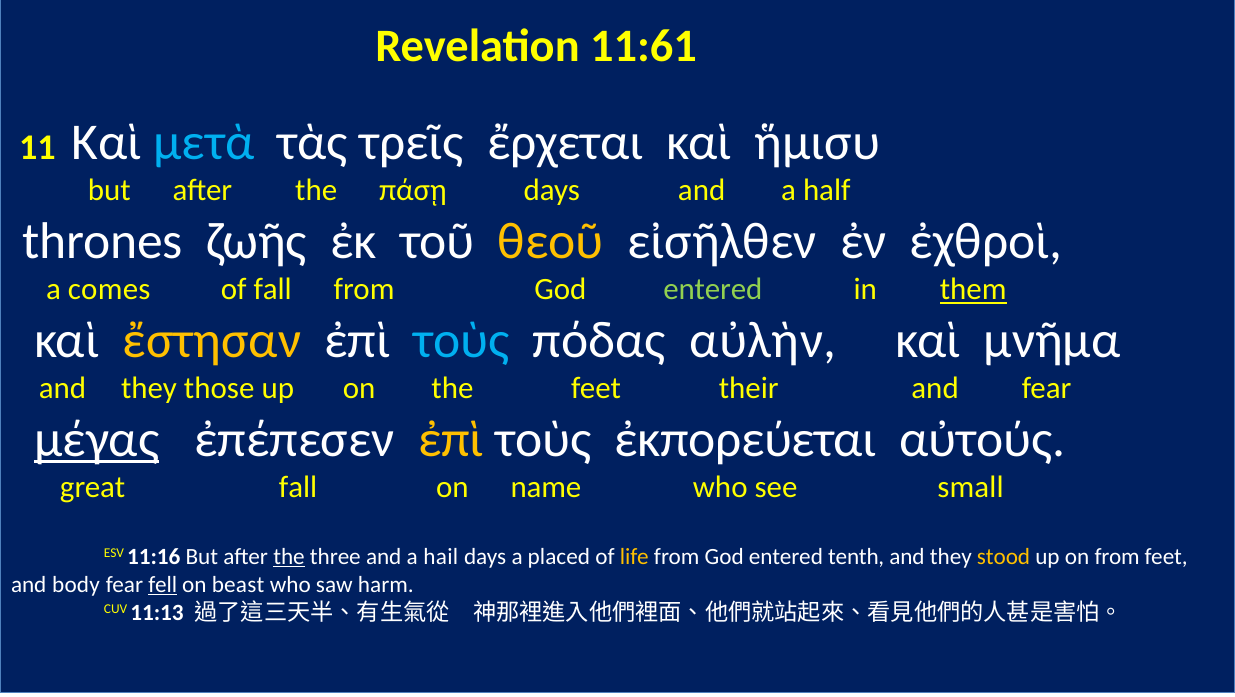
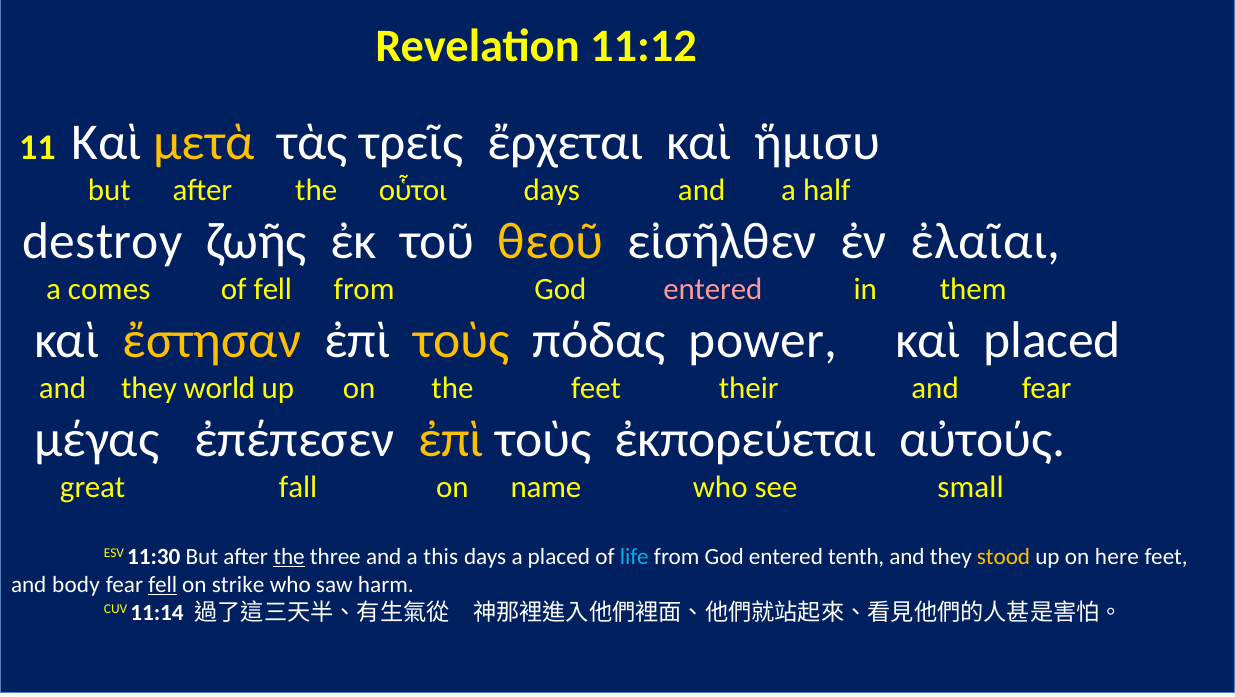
11:61: 11:61 -> 11:12 (643, 46)
μετὰ colour: light blue -> yellow (204, 142)
πάσῃ: πάσῃ -> οὗτοι (413, 190)
thrones: thrones -> destroy (103, 241)
ἐχθροὶ: ἐχθροὶ -> ἐλαῖαι (986, 241)
of fall: fall -> fell (273, 289)
entered colour: light green -> pink (713, 289)
them underline: present -> none (973, 289)
τοὺς colour: light blue -> yellow (462, 340)
αὐλὴν: αὐλὴν -> power (763, 340)
καὶ μνῆμα: μνῆμα -> placed (1052, 340)
those: those -> world (219, 388)
μέγας underline: present -> none (97, 439)
11:16: 11:16 -> 11:30 (154, 556)
hail: hail -> this (441, 556)
life colour: yellow -> light blue (634, 556)
on from: from -> here (1117, 556)
beast: beast -> strike (238, 584)
11:13: 11:13 -> 11:14 (157, 612)
